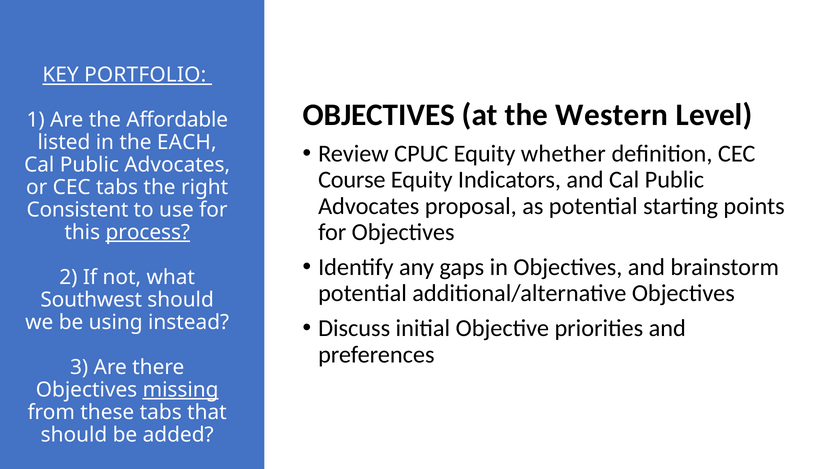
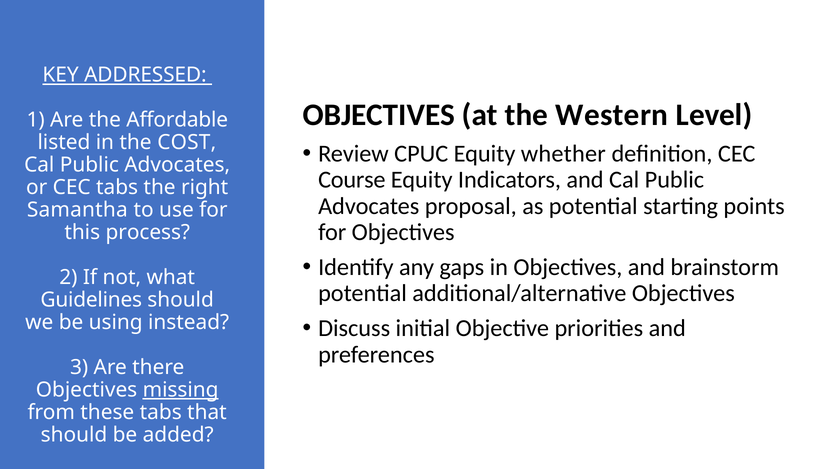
PORTFOLIO: PORTFOLIO -> ADDRESSED (145, 75)
EACH: EACH -> COST (187, 142)
Consistent: Consistent -> Samantha (77, 210)
process underline: present -> none (148, 232)
Southwest: Southwest -> Guidelines (91, 300)
